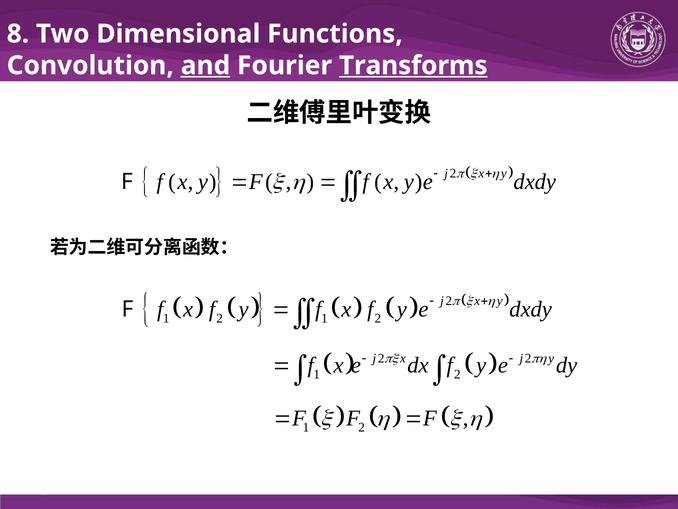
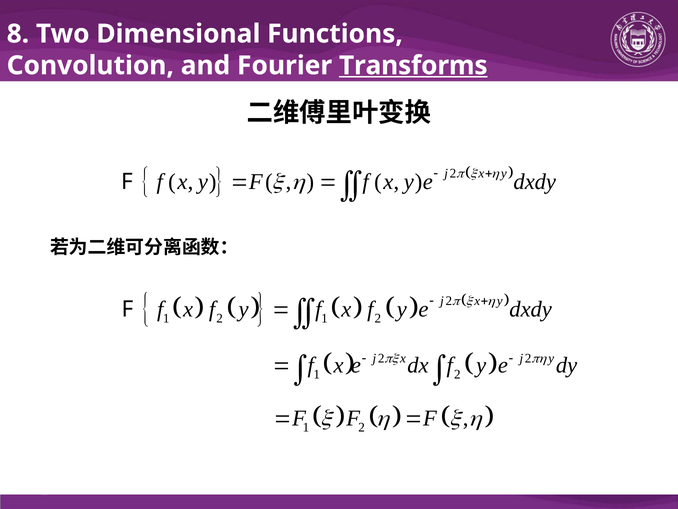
and underline: present -> none (205, 65)
